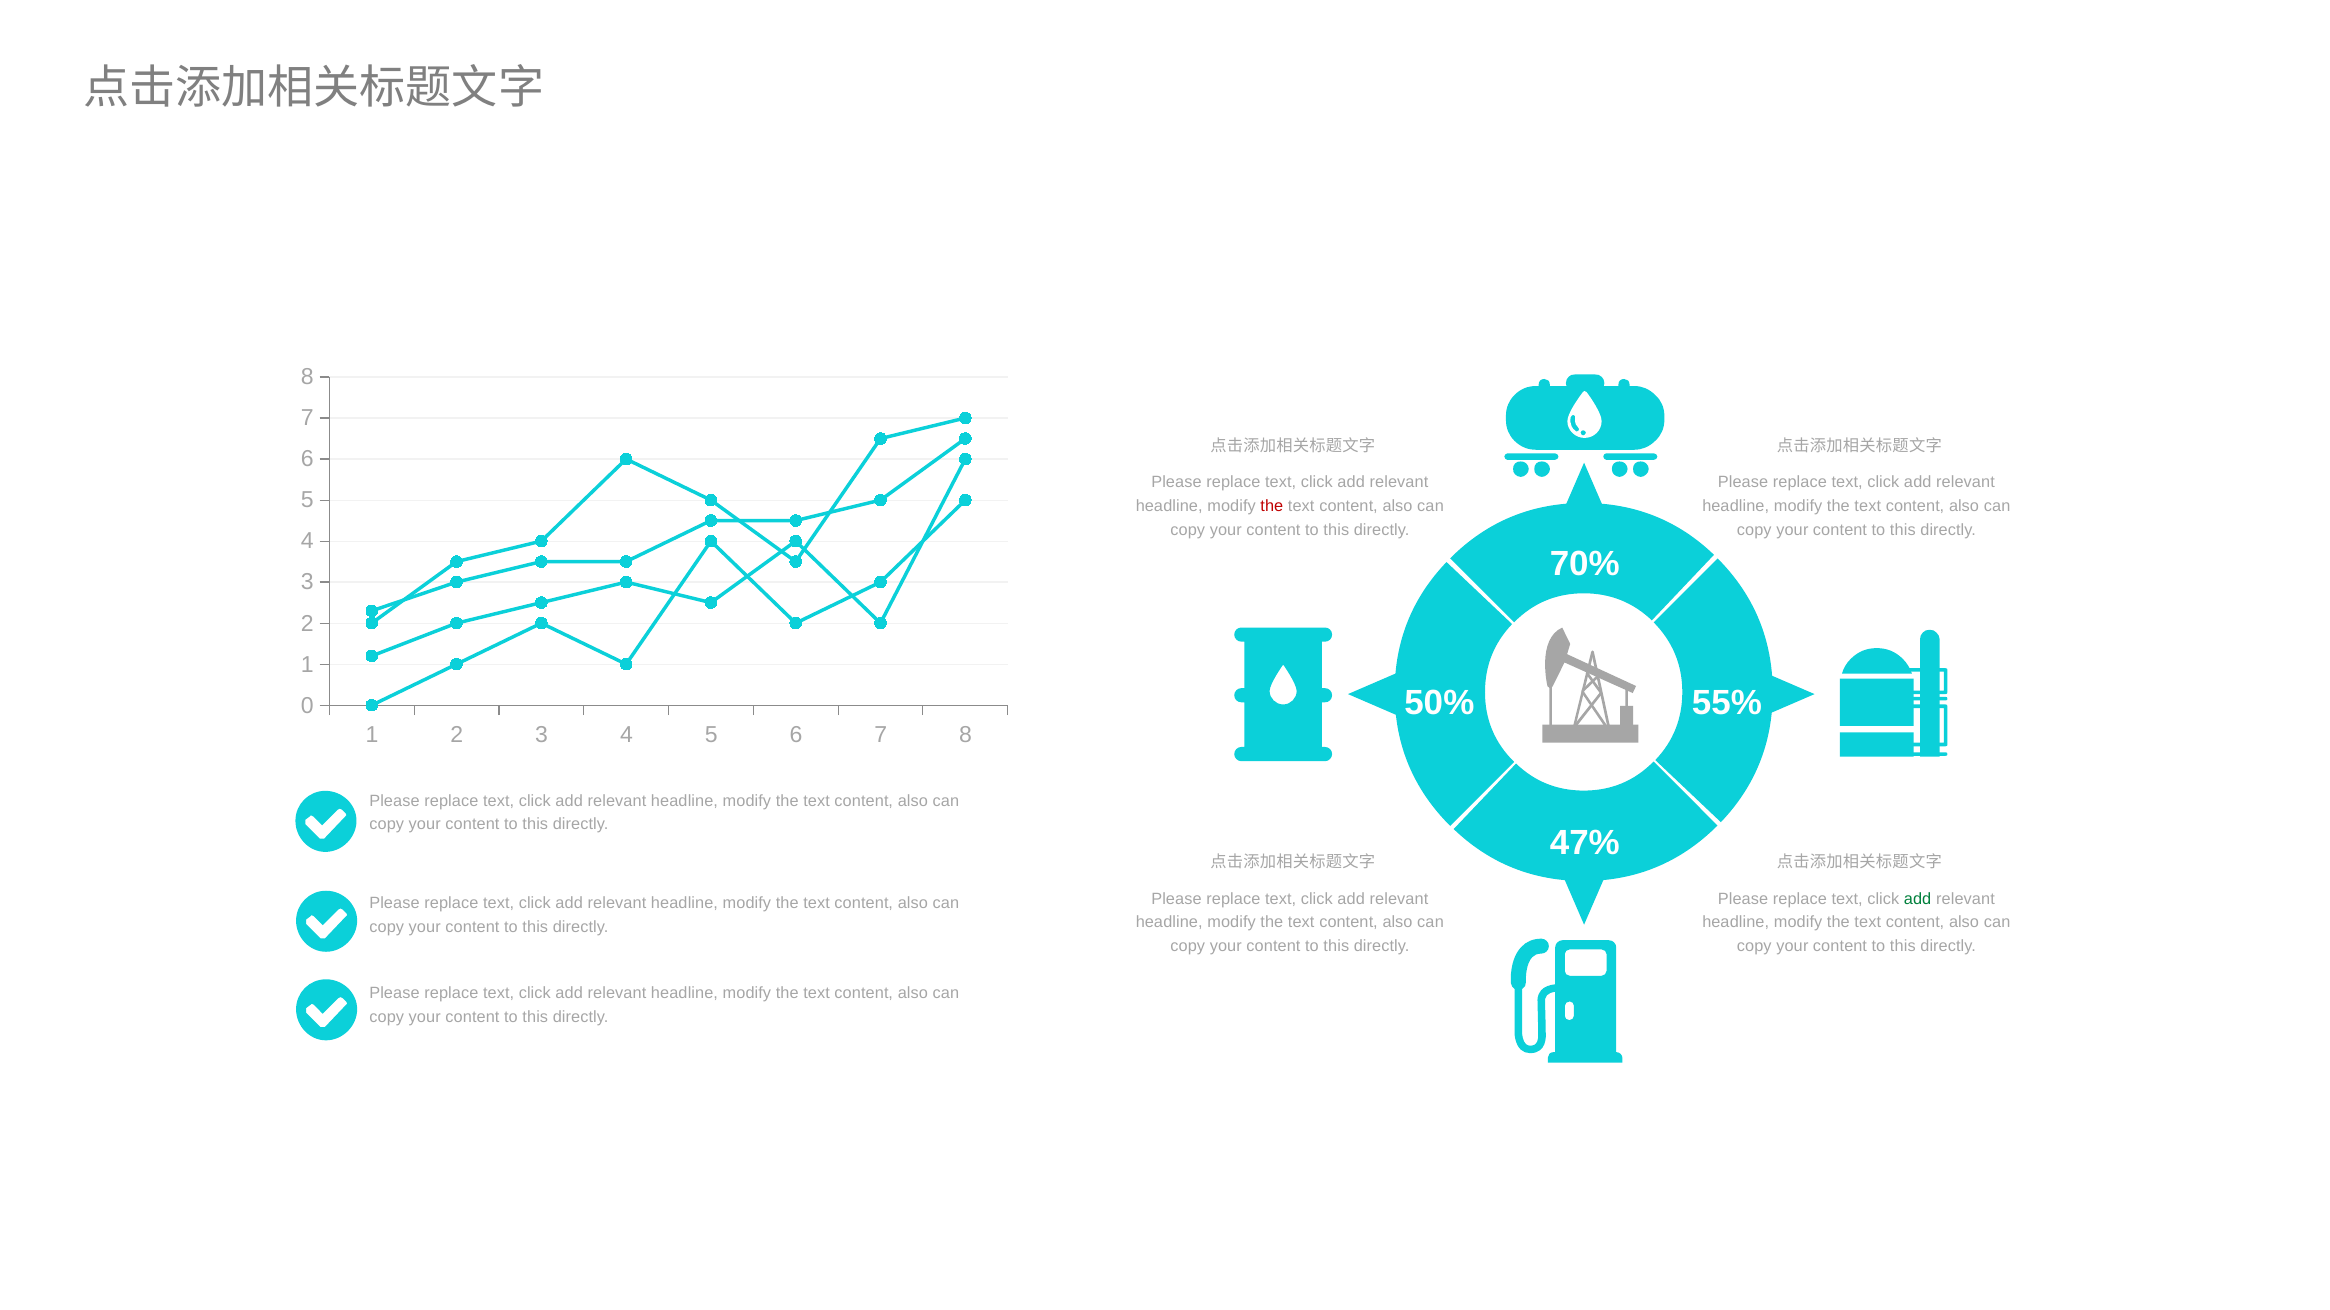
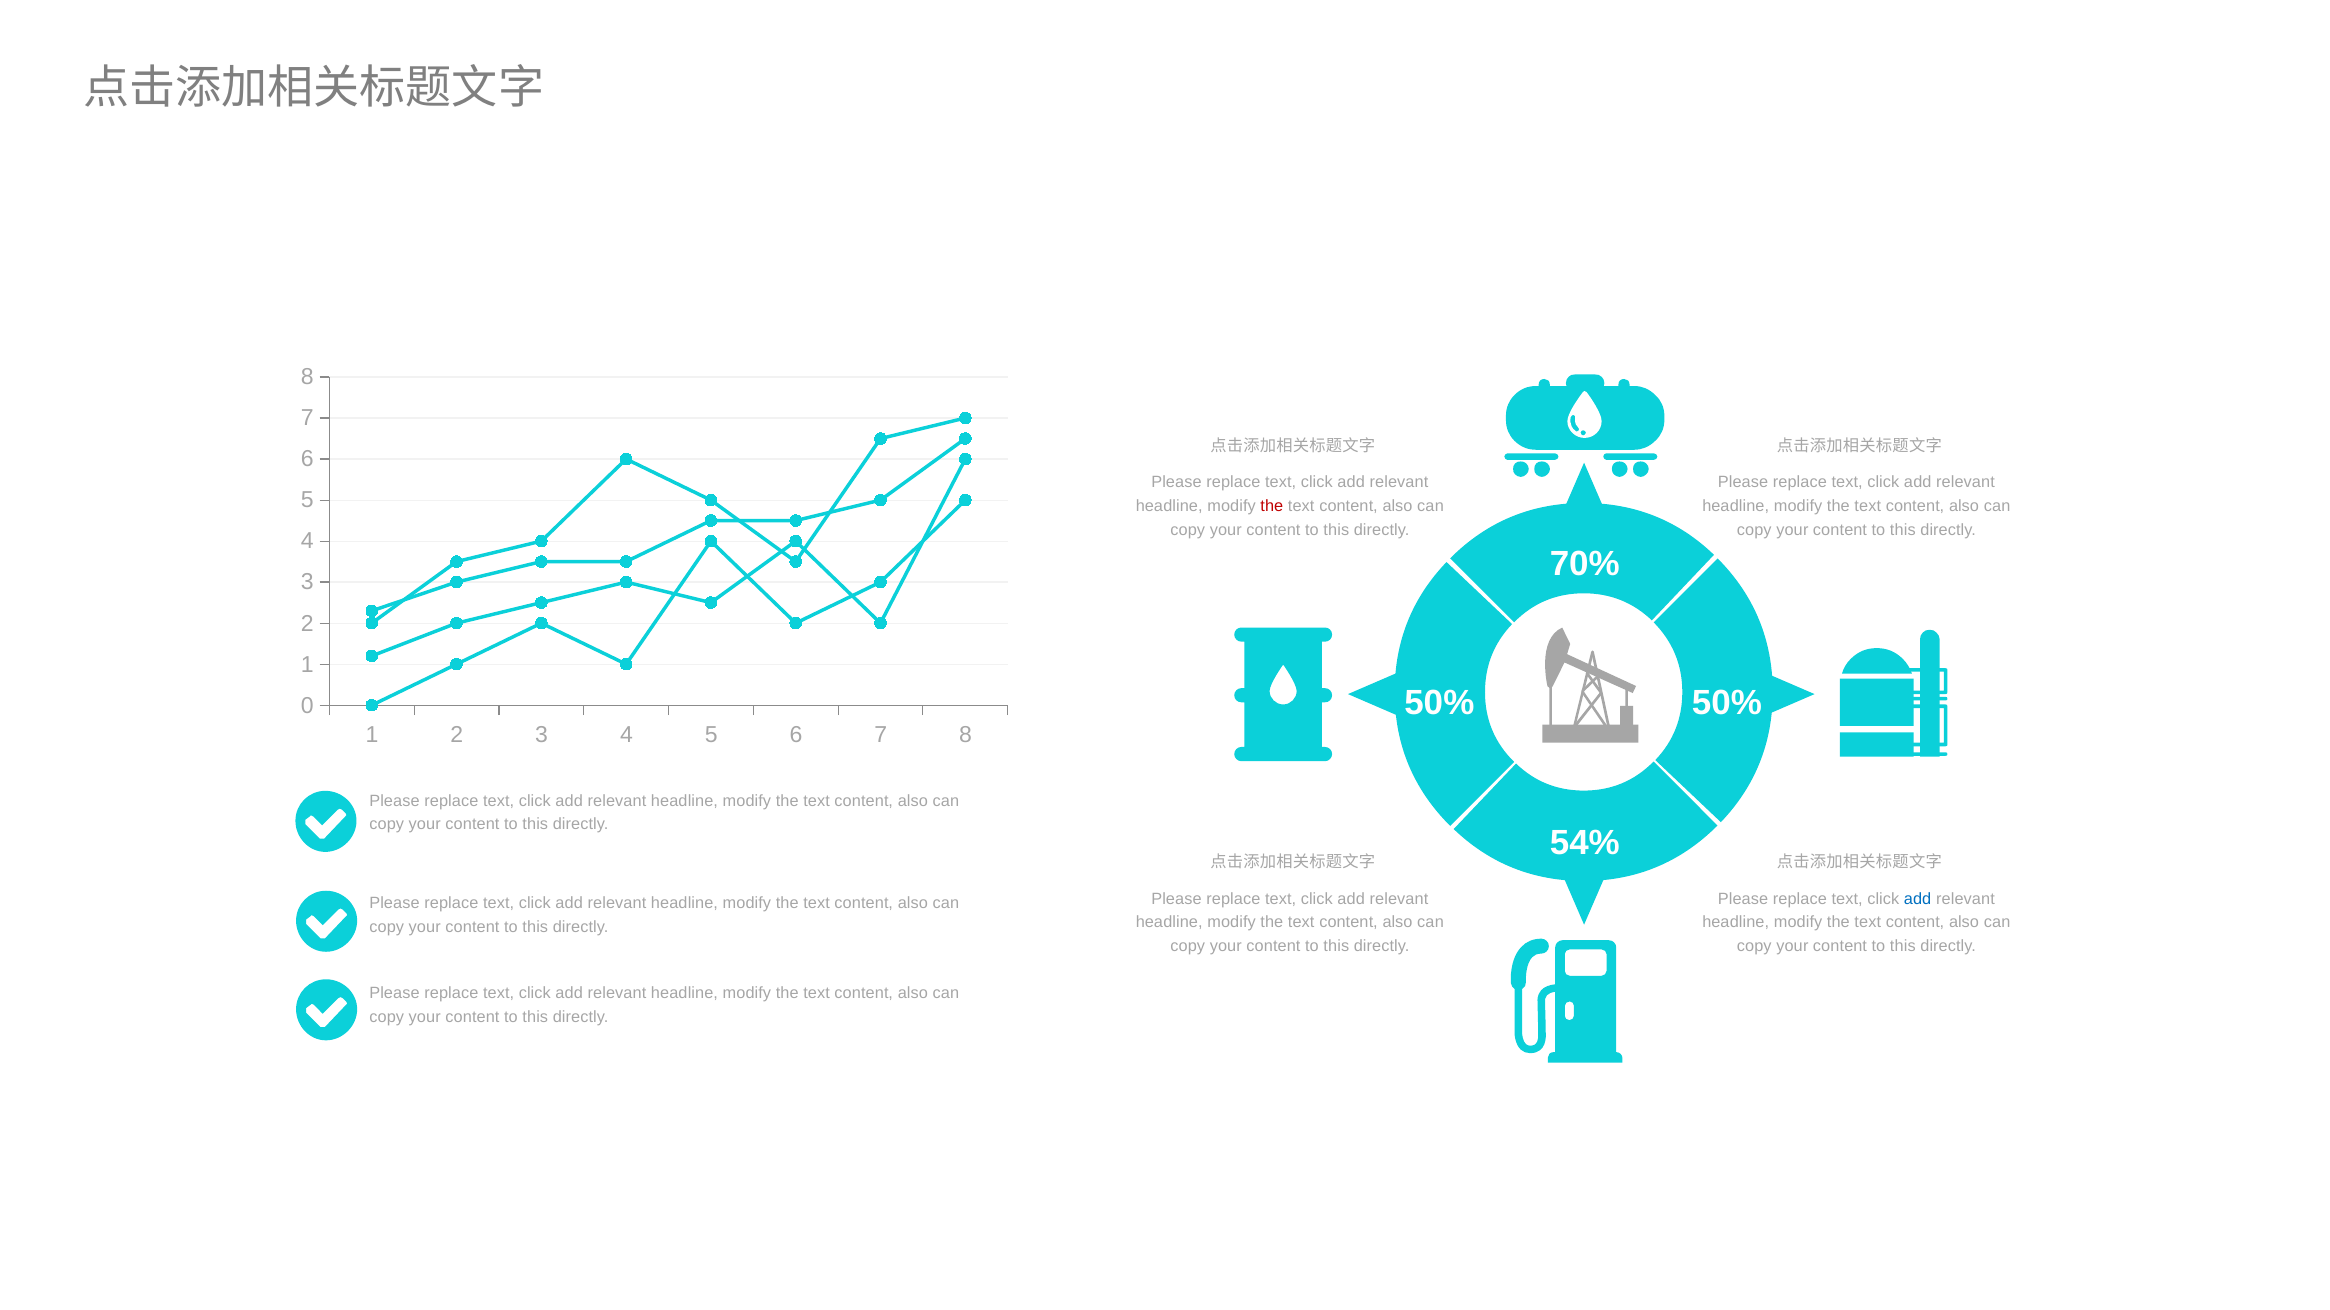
50% 55%: 55% -> 50% (1727, 703)
47%: 47% -> 54% (1585, 843)
add colour: green -> blue (1918, 899)
